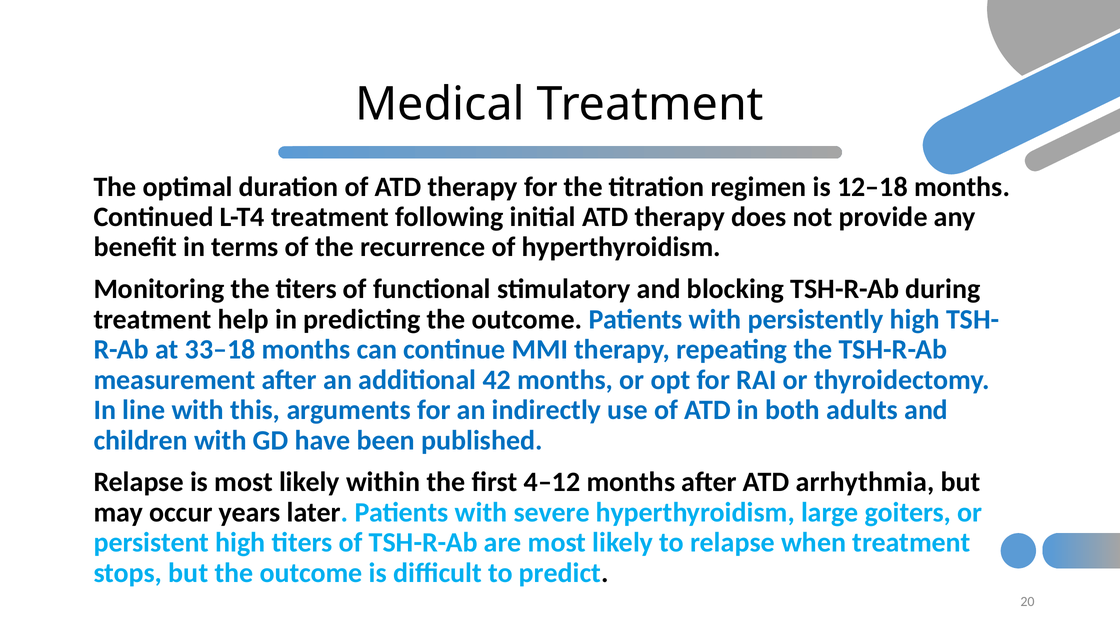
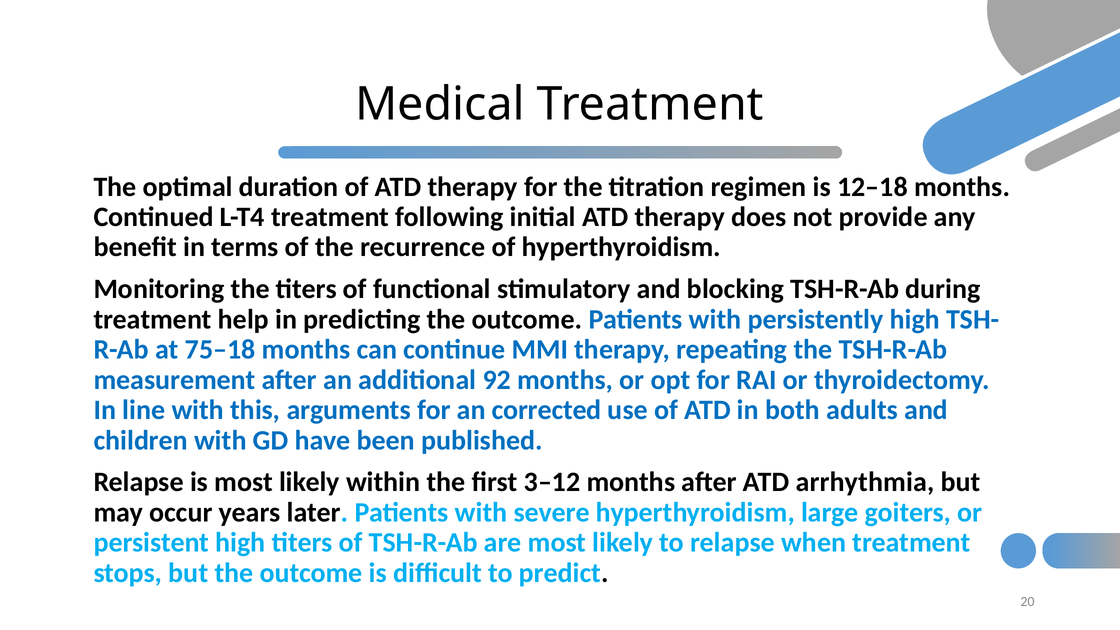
33–18: 33–18 -> 75–18 (220, 350)
42: 42 -> 92 (497, 380)
indirectly: indirectly -> corrected (547, 410)
4–12: 4–12 -> 3–12 (552, 482)
